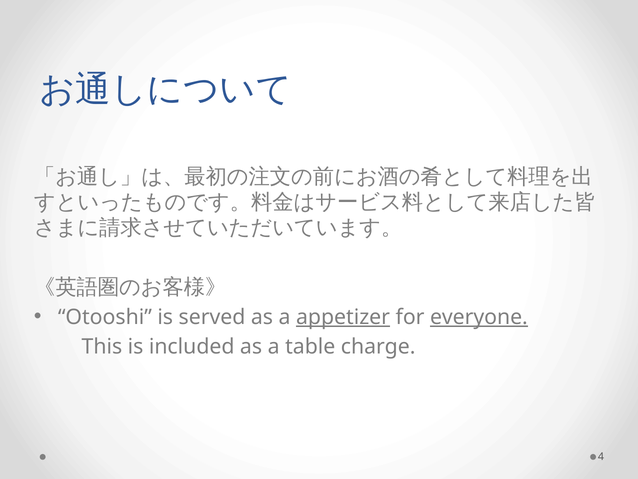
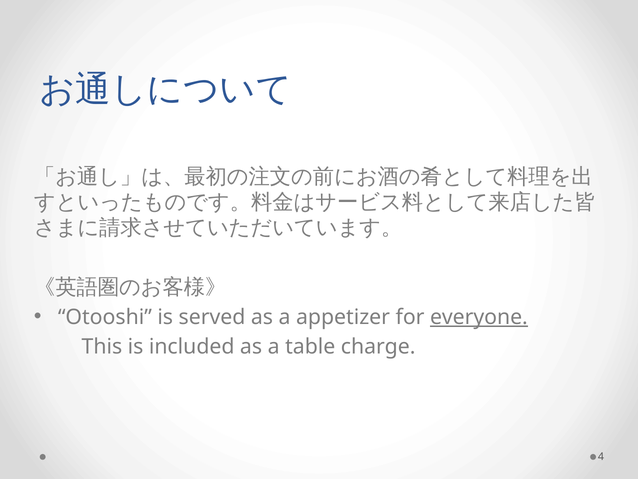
appetizer underline: present -> none (343, 317)
